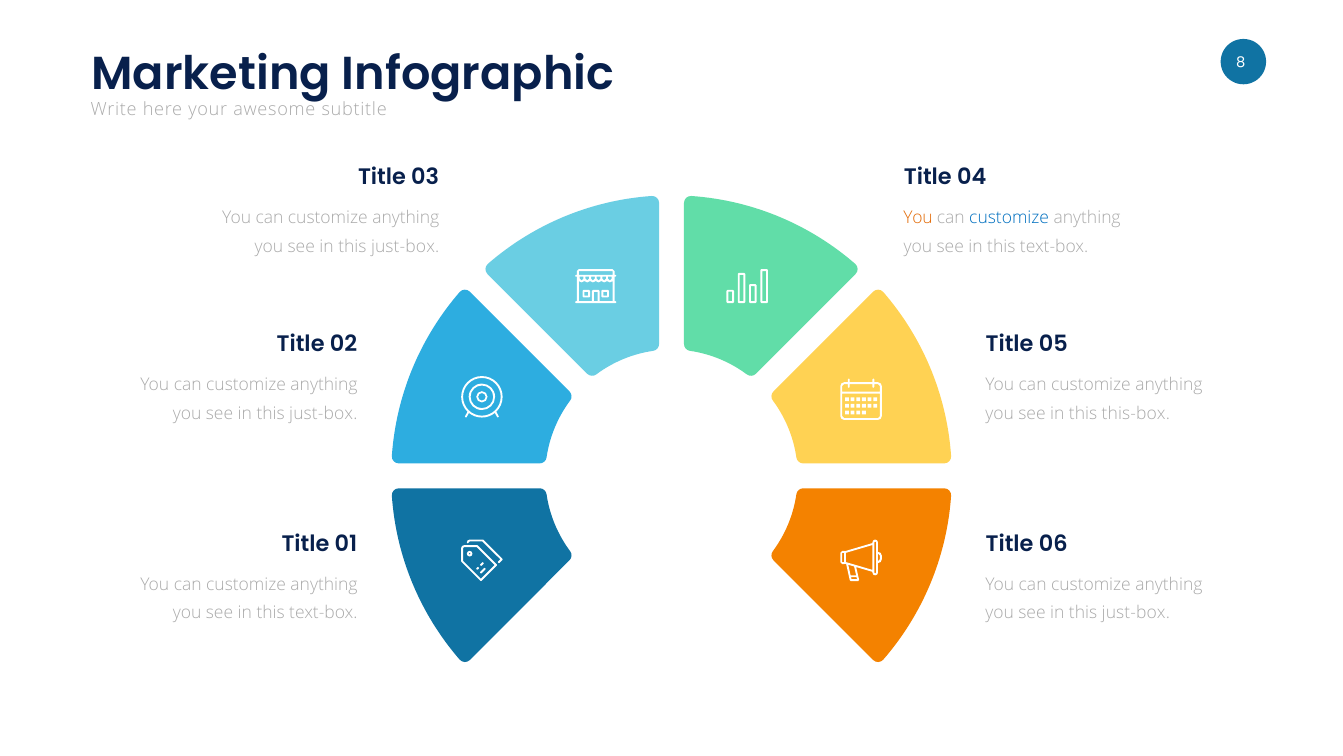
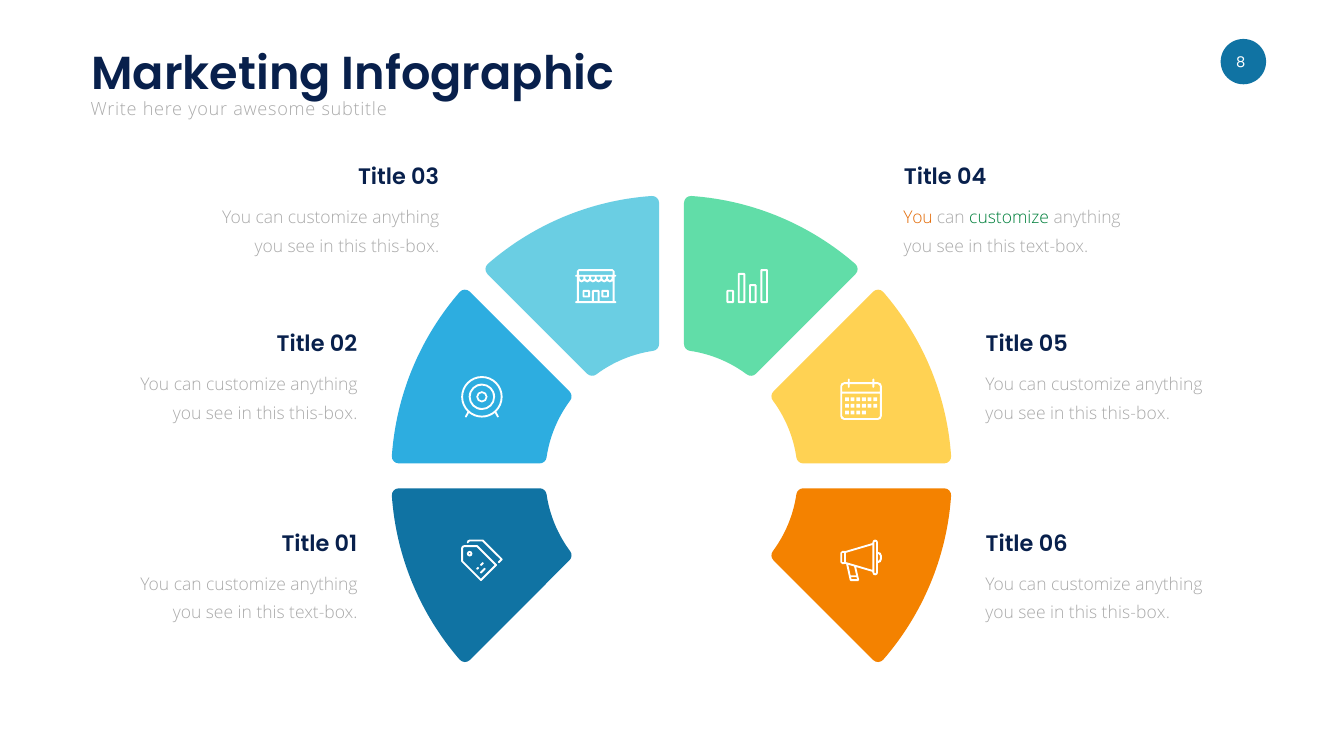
customize colour: blue -> green (1009, 218)
just-box: just-box -> this-box (405, 246)
just-box: just-box -> this-box (323, 413)
just-box: just-box -> this-box (1136, 613)
